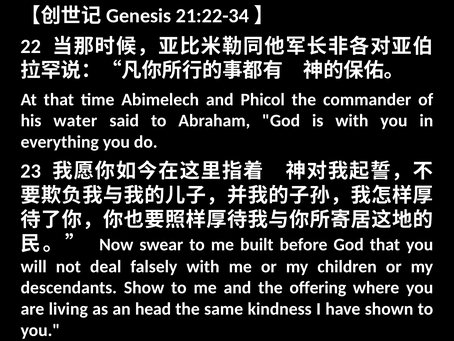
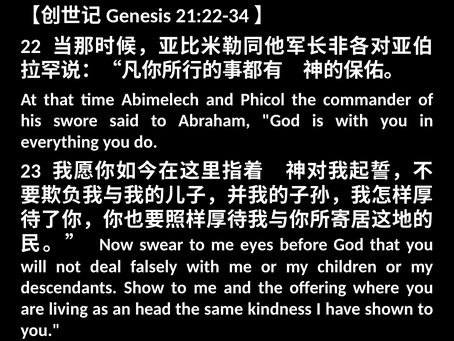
water: water -> swore (75, 121)
built: built -> eyes (257, 244)
